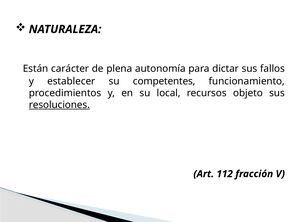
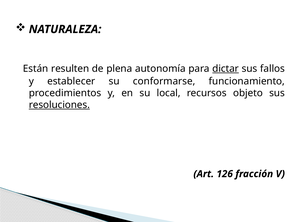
carácter: carácter -> resulten (70, 69)
dictar underline: none -> present (226, 69)
competentes: competentes -> conformarse (164, 81)
112: 112 -> 126 (225, 174)
